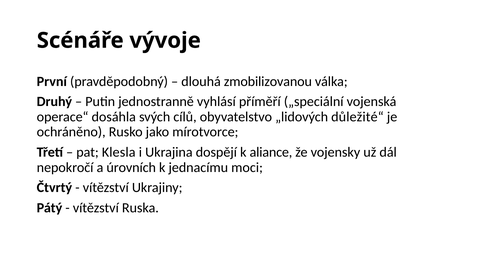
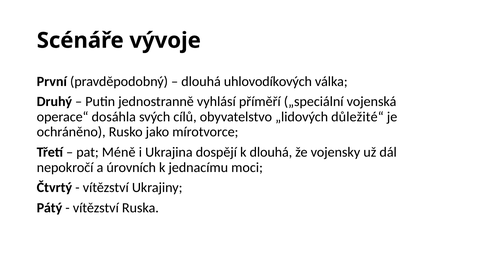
zmobilizovanou: zmobilizovanou -> uhlovodíkových (268, 81)
Klesla: Klesla -> Méně (119, 152)
k aliance: aliance -> dlouhá (271, 152)
